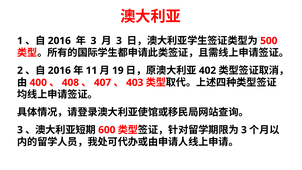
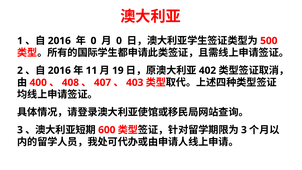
3: 3 -> 0 (93, 41)
3: 3 -> 0 (119, 41)
